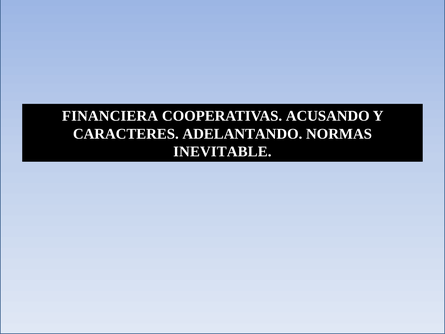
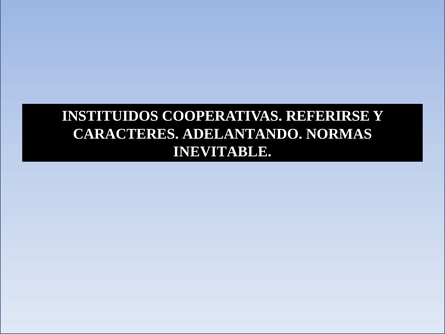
FINANCIERA: FINANCIERA -> INSTITUIDOS (110, 116)
ACUSANDO: ACUSANDO -> REFERIRSE (328, 116)
